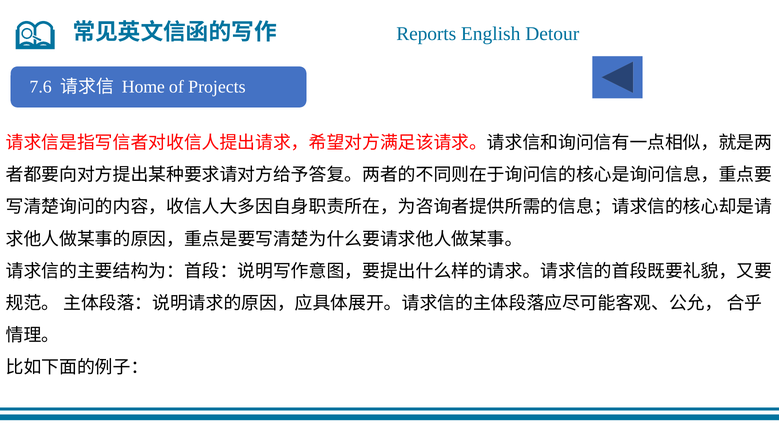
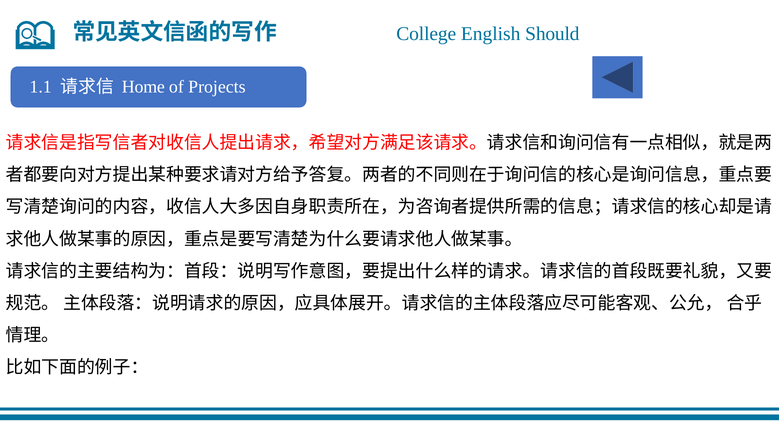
Reports: Reports -> College (426, 34)
Detour: Detour -> Should (552, 34)
7.6: 7.6 -> 1.1 (41, 87)
